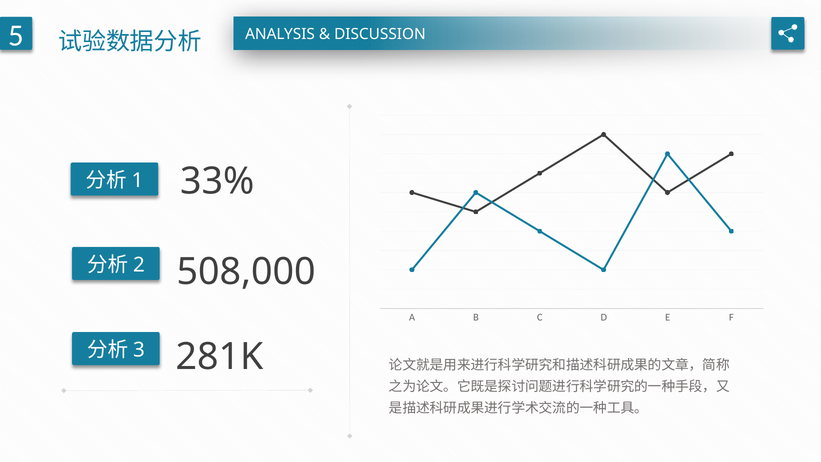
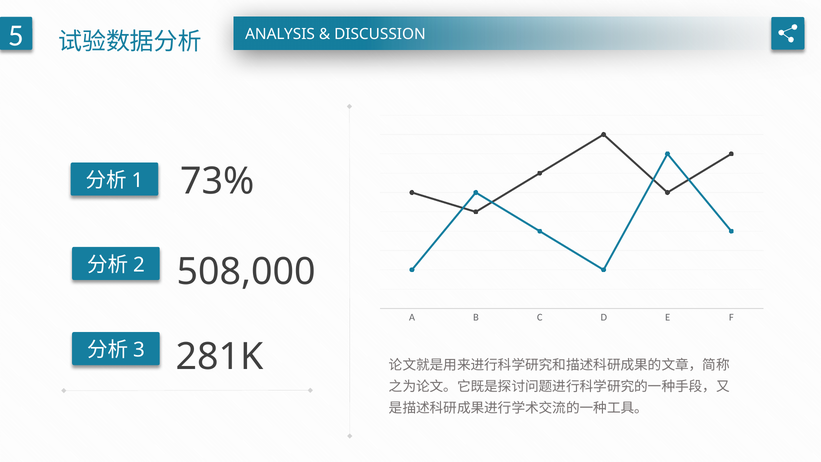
33%: 33% -> 73% (217, 181)
